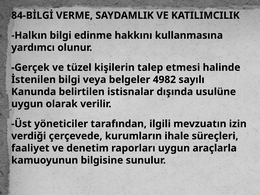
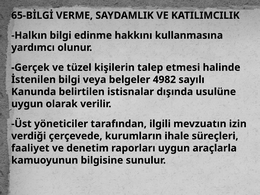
84-BİLGİ: 84-BİLGİ -> 65-BİLGİ (32, 15)
